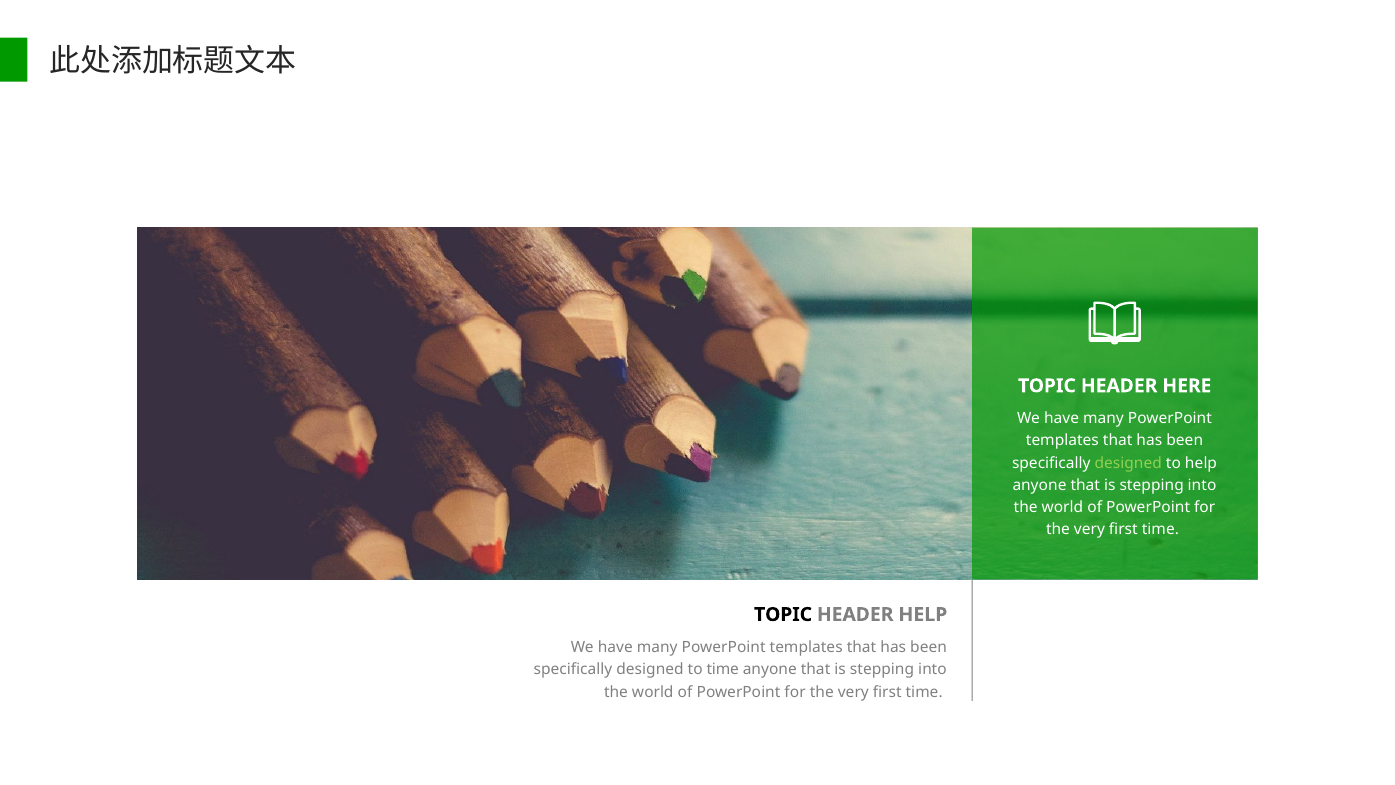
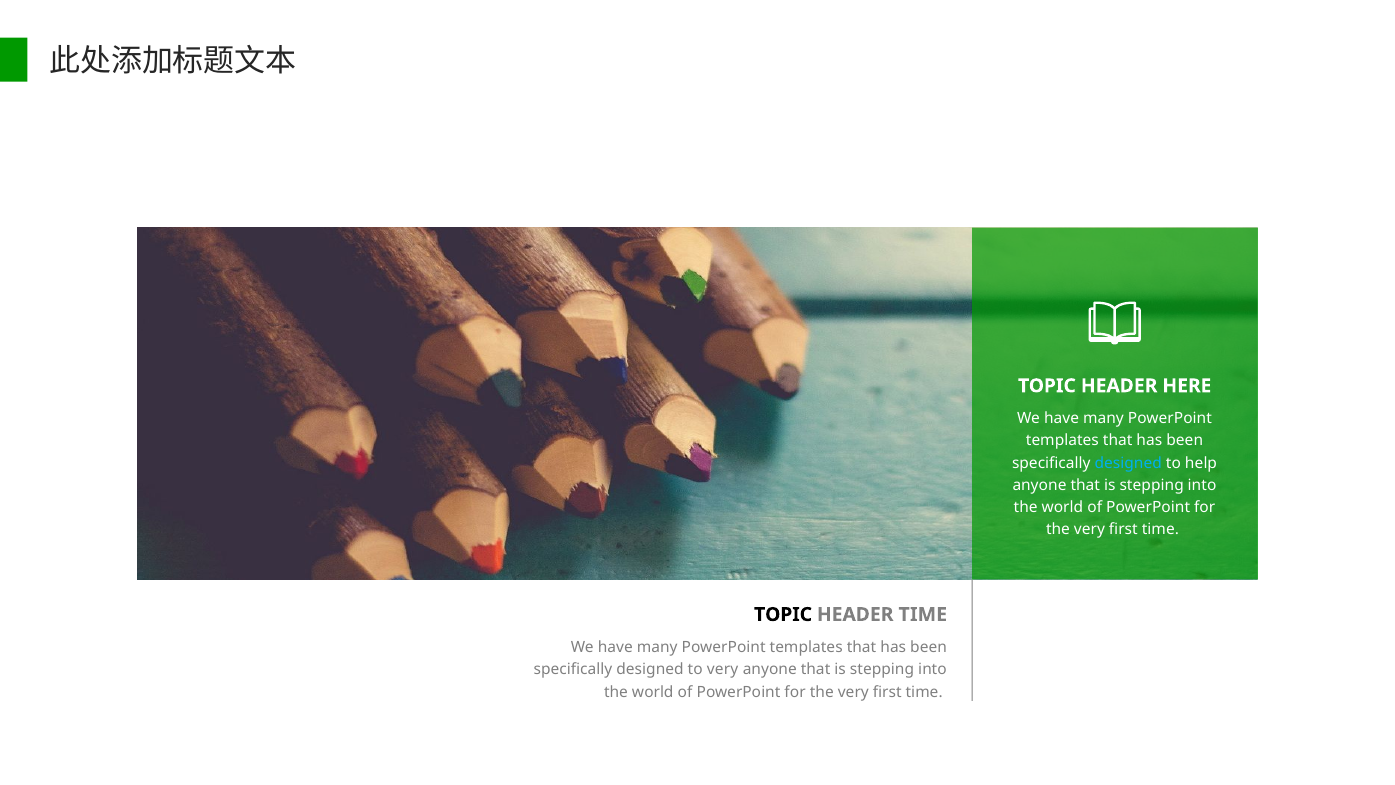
designed colour: light green -> light blue (1128, 463)
HEADER HELP: HELP -> TIME (923, 614)
to time: time -> very (723, 669)
